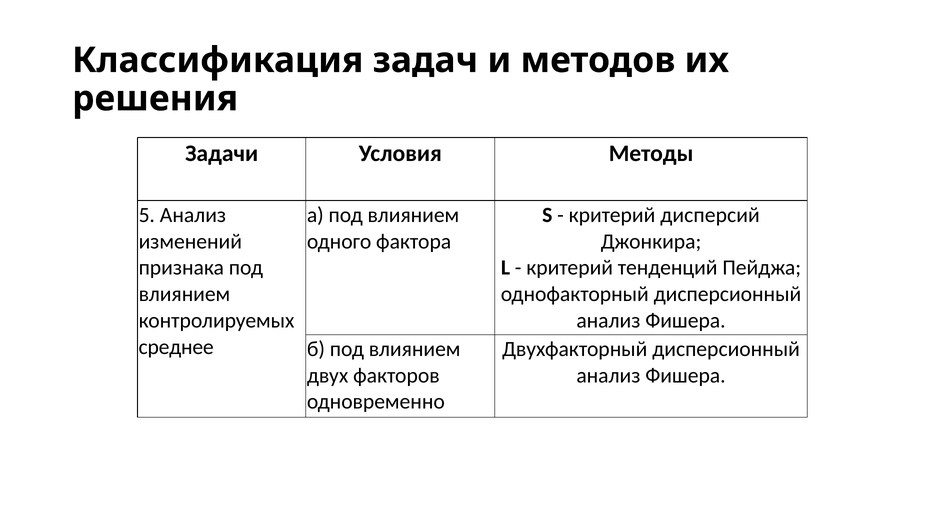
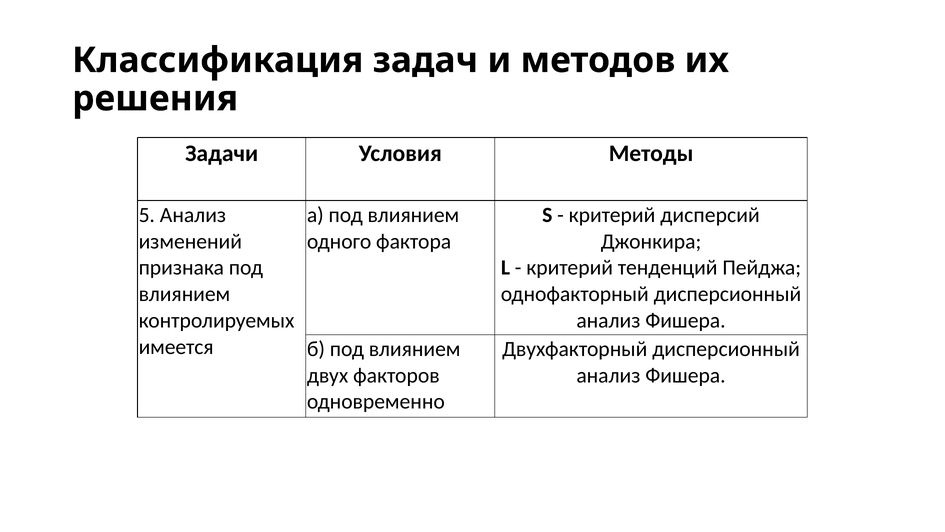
среднее: среднее -> имеется (176, 347)
